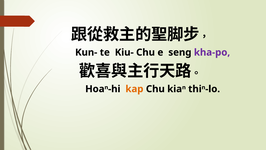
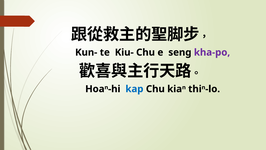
kap colour: orange -> blue (134, 89)
